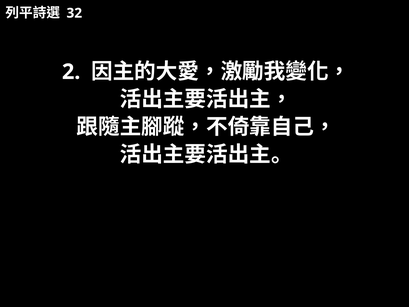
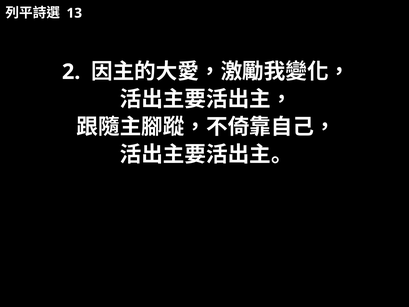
32: 32 -> 13 (74, 13)
